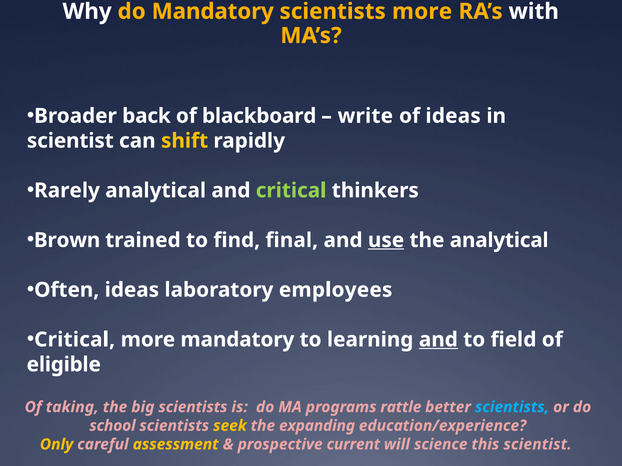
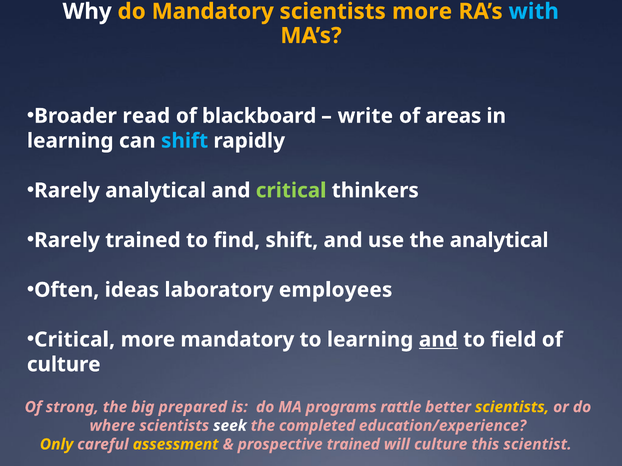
with colour: white -> light blue (534, 11)
back: back -> read (146, 116)
of ideas: ideas -> areas (453, 116)
scientist: scientist -> learning (70, 141)
shift colour: yellow -> light blue (185, 141)
Brown: Brown -> Rarely (67, 240)
find final: final -> shift (292, 240)
use underline: present -> none (386, 240)
eligible: eligible -> culture (64, 365)
taking: taking -> strong (72, 407)
big scientists: scientists -> prepared (193, 407)
scientists colour: light blue -> yellow (512, 407)
school: school -> where (112, 426)
seek colour: yellow -> white (230, 426)
expanding: expanding -> completed (317, 426)
prospective current: current -> trained (353, 445)
will science: science -> culture (441, 445)
